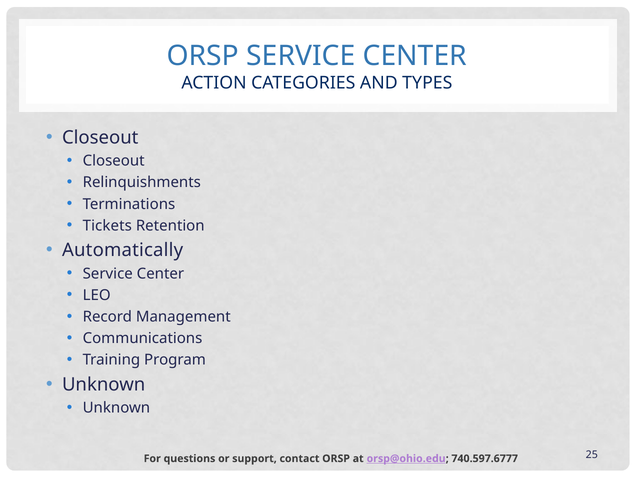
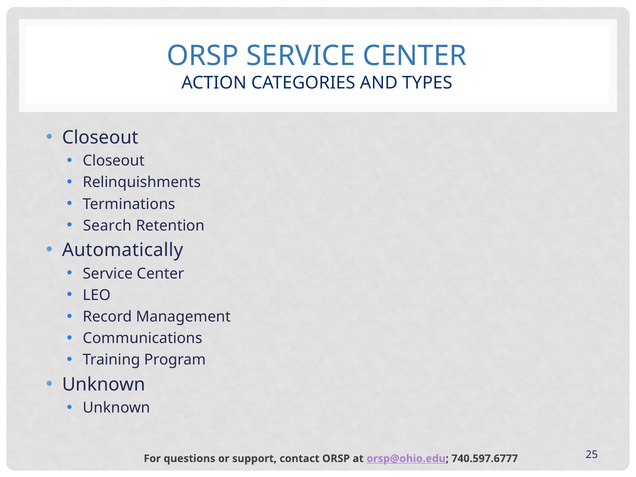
Tickets: Tickets -> Search (107, 226)
